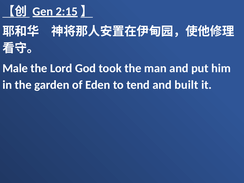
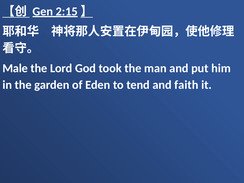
built: built -> faith (186, 85)
